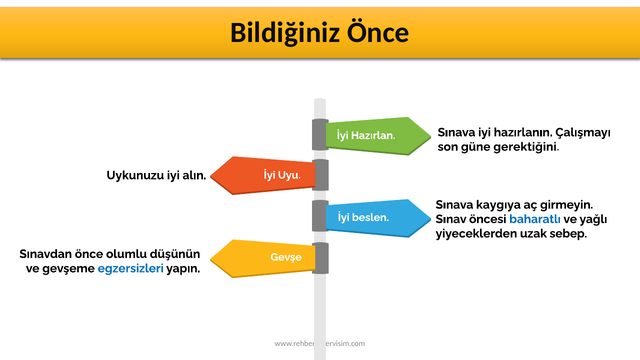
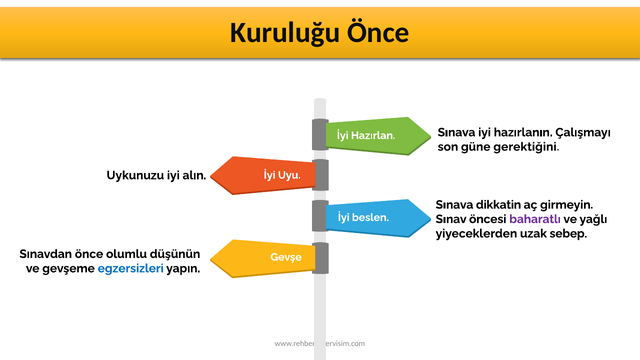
Bildiğiniz: Bildiğiniz -> Kuruluğu (285, 32)
kaygıya: kaygıya -> dikkatin (499, 205)
baharatlı colour: blue -> purple (535, 219)
